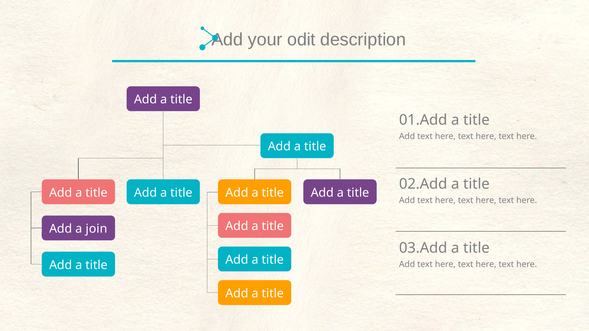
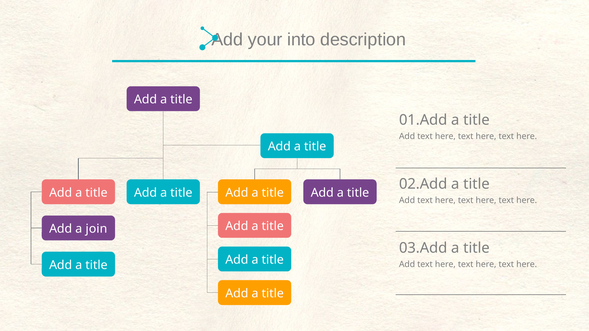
odit: odit -> into (301, 40)
